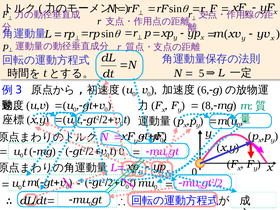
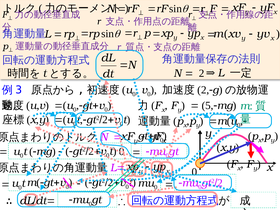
5: 5 -> 2 (202, 73)
6: 6 -> 2 (203, 90)
8: 8 -> 5 (208, 106)
